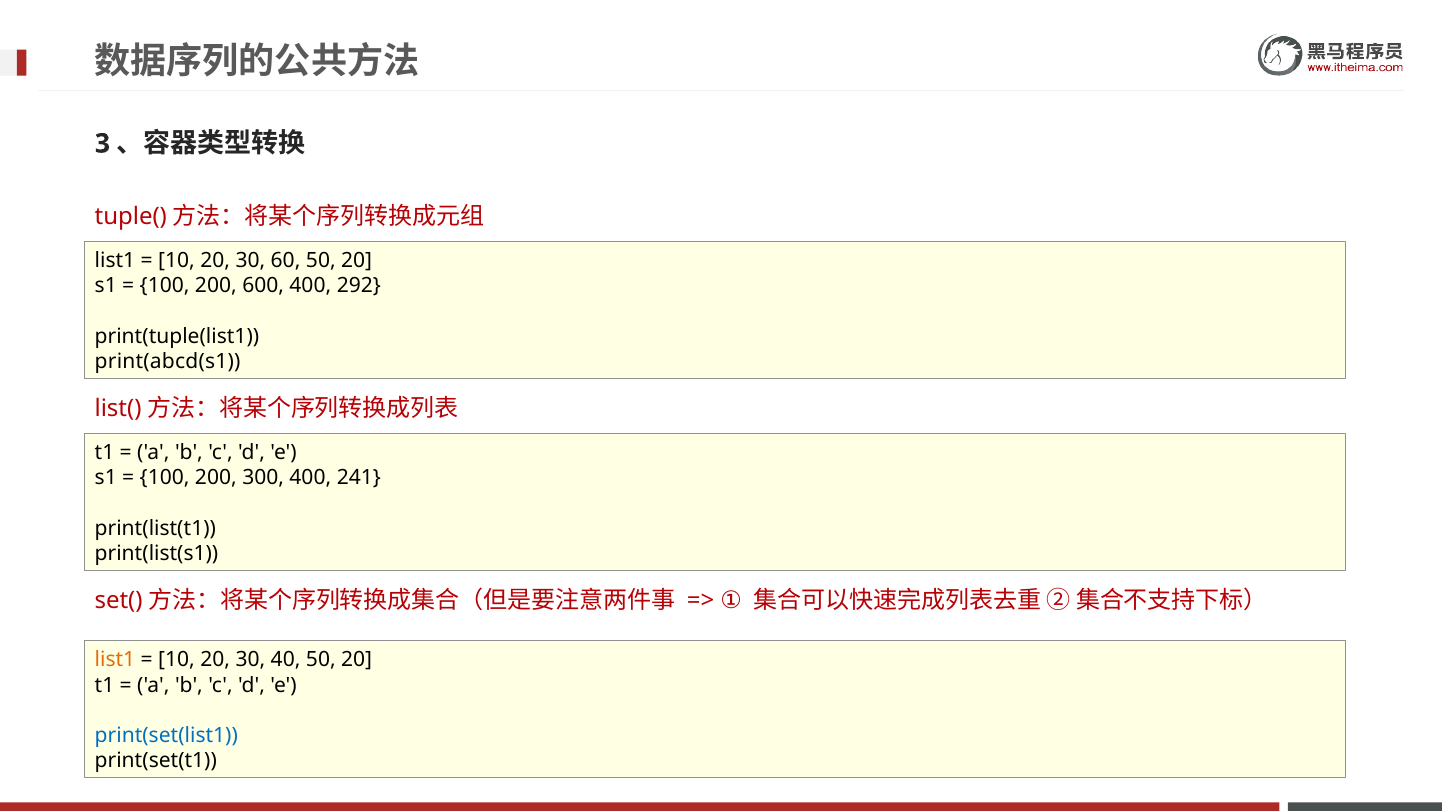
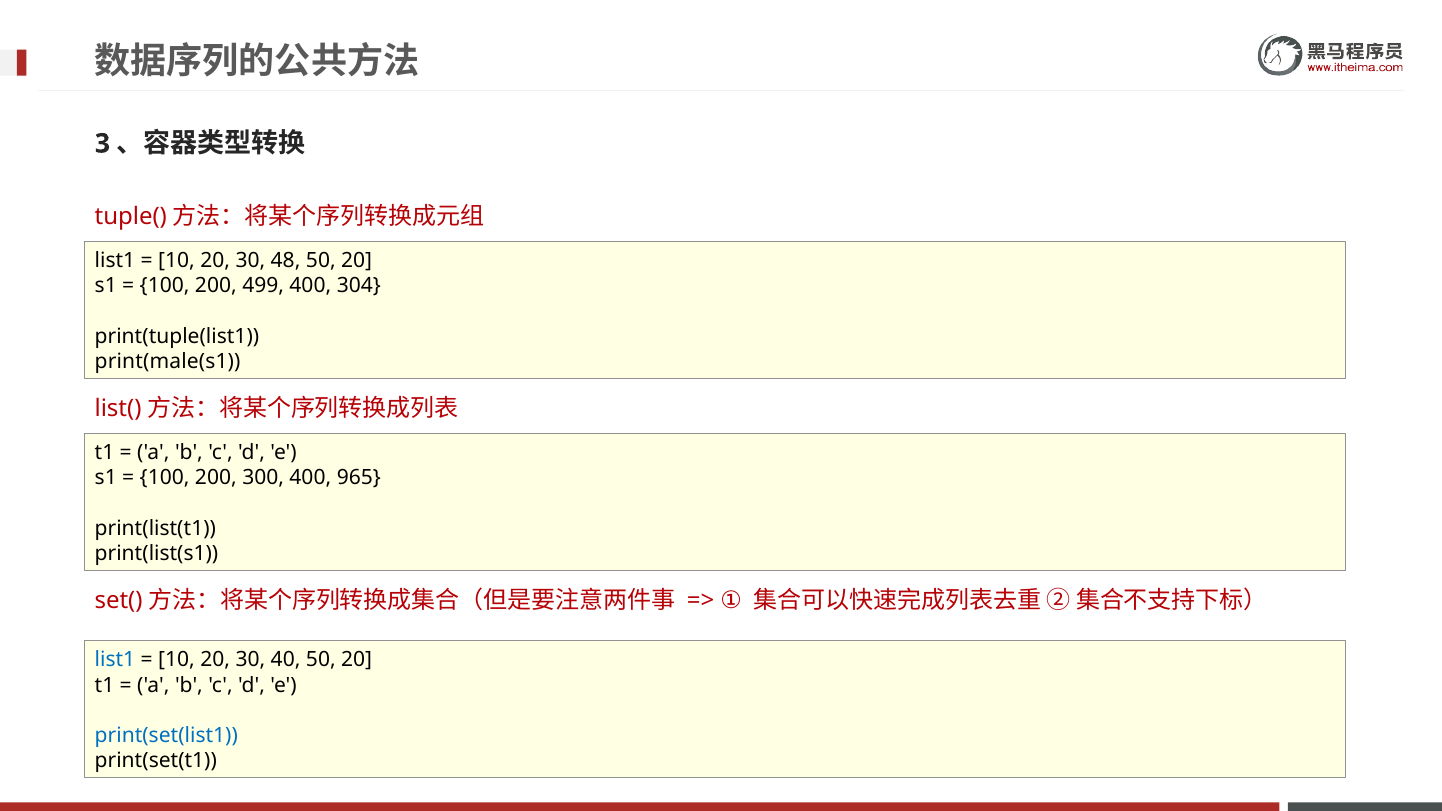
60: 60 -> 48 (286, 261)
600: 600 -> 499 (263, 286)
292: 292 -> 304 (359, 286)
print(abcd(s1: print(abcd(s1 -> print(male(s1 (168, 362)
241: 241 -> 965 (359, 478)
list1 colour: orange -> blue (115, 660)
